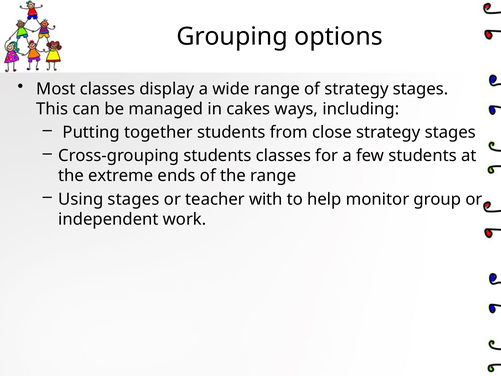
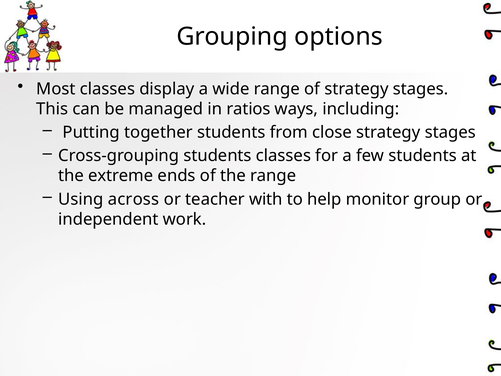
cakes: cakes -> ratios (248, 109)
Using stages: stages -> across (134, 199)
